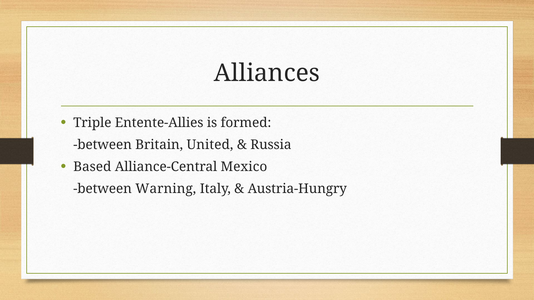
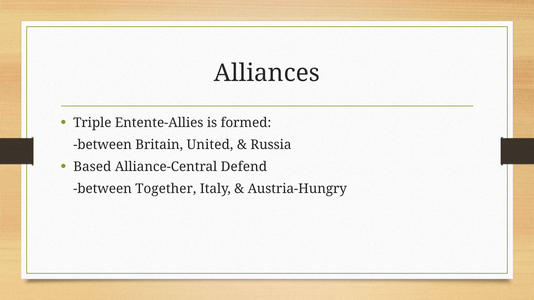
Mexico: Mexico -> Defend (244, 167)
Warning: Warning -> Together (166, 189)
